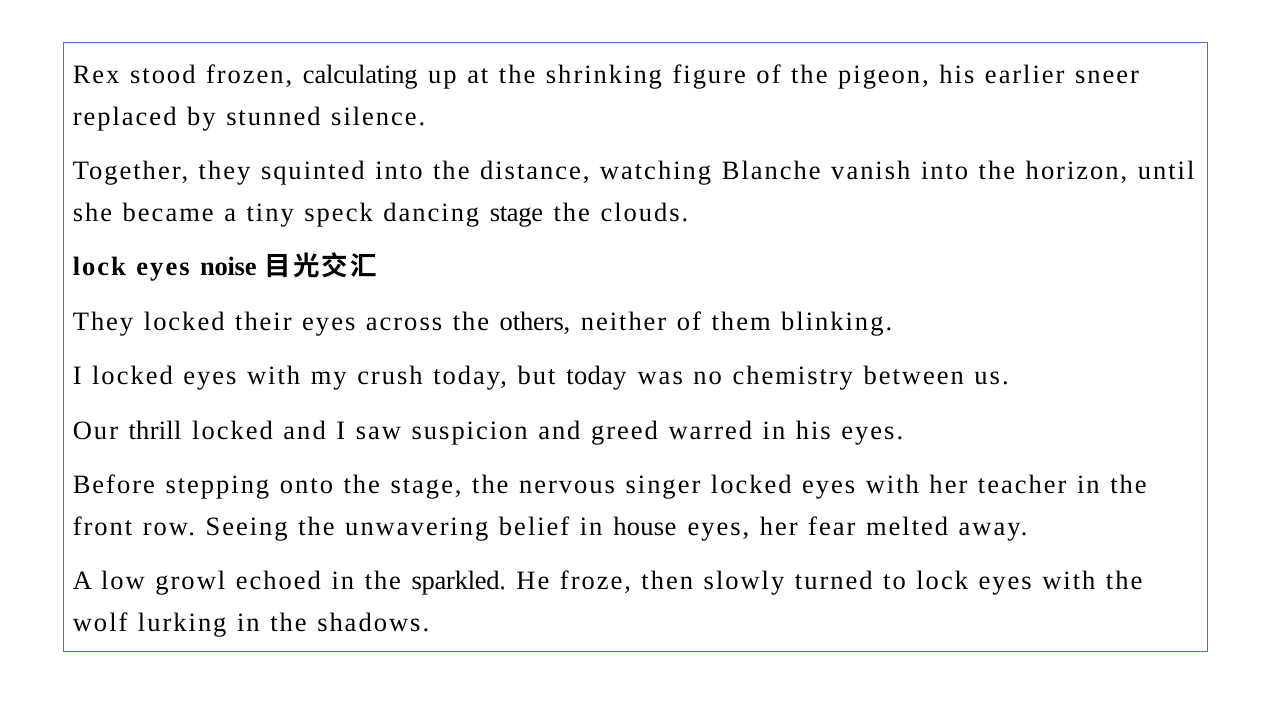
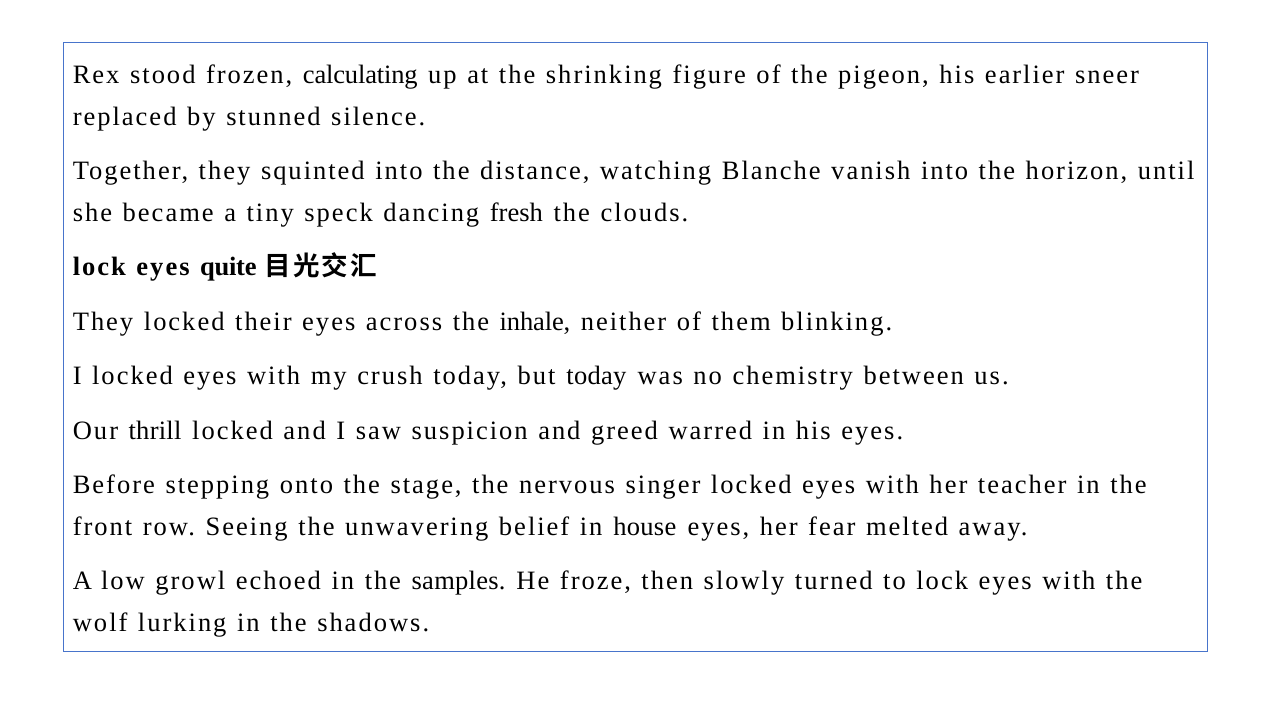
dancing stage: stage -> fresh (516, 213)
noise: noise -> quite (228, 267)
others: others -> inhale (535, 322)
sparkled: sparkled -> samples (459, 582)
